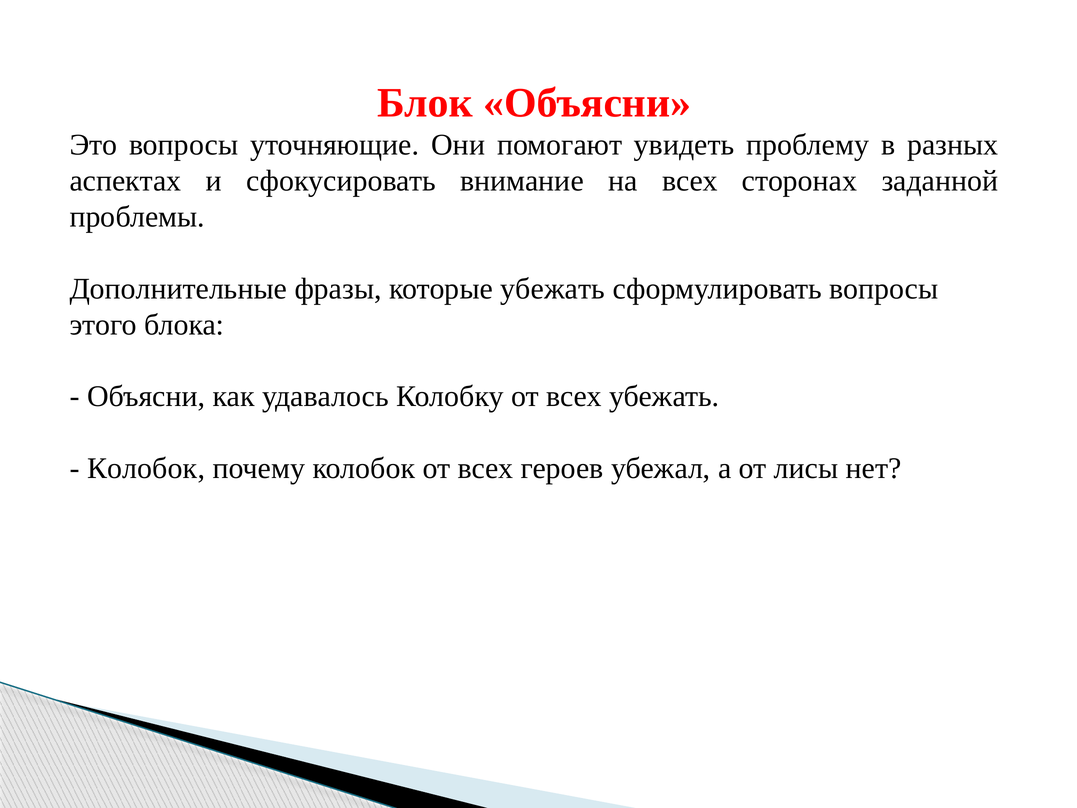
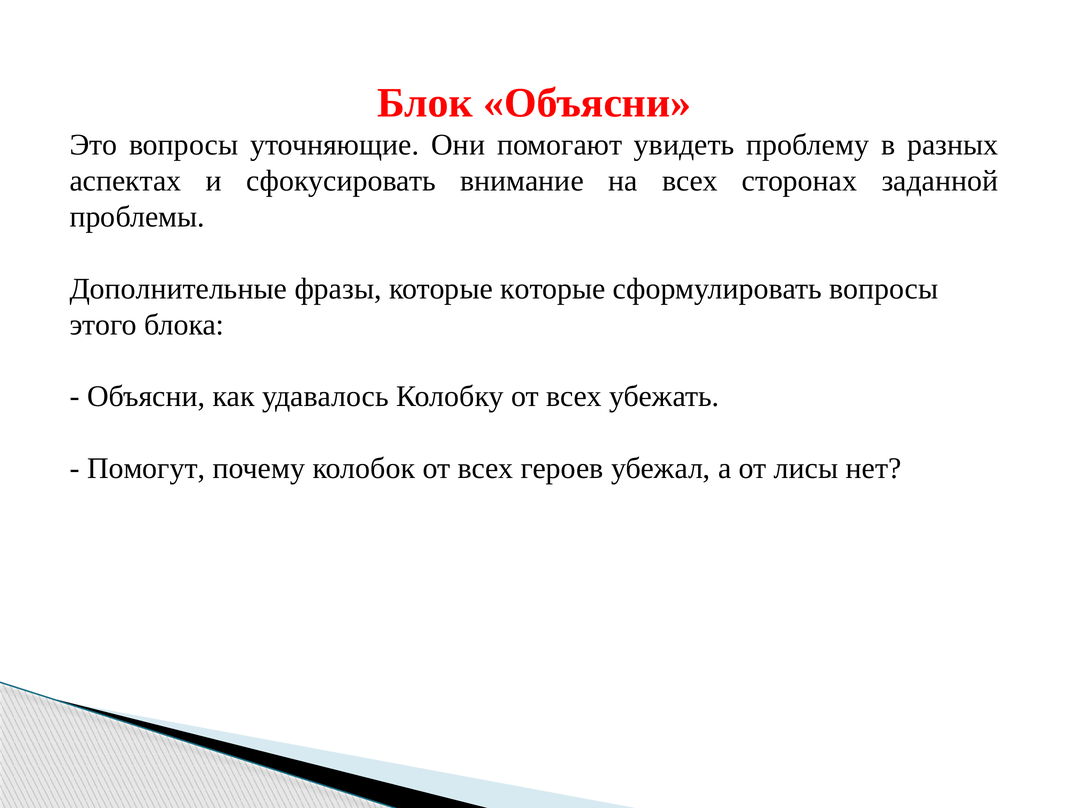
которые убежать: убежать -> которые (553, 289)
Колобок: Колобок -> Помогут (146, 468)
